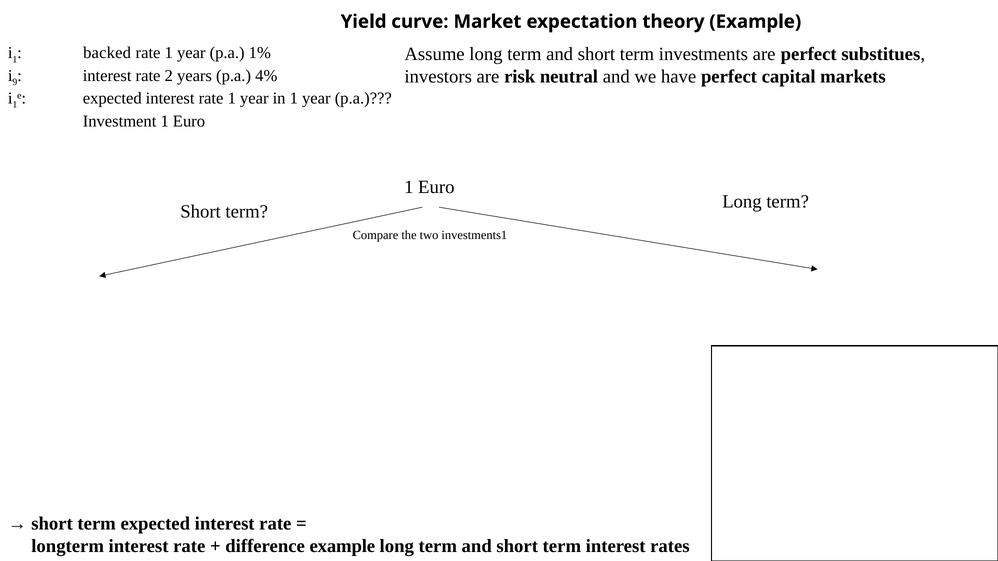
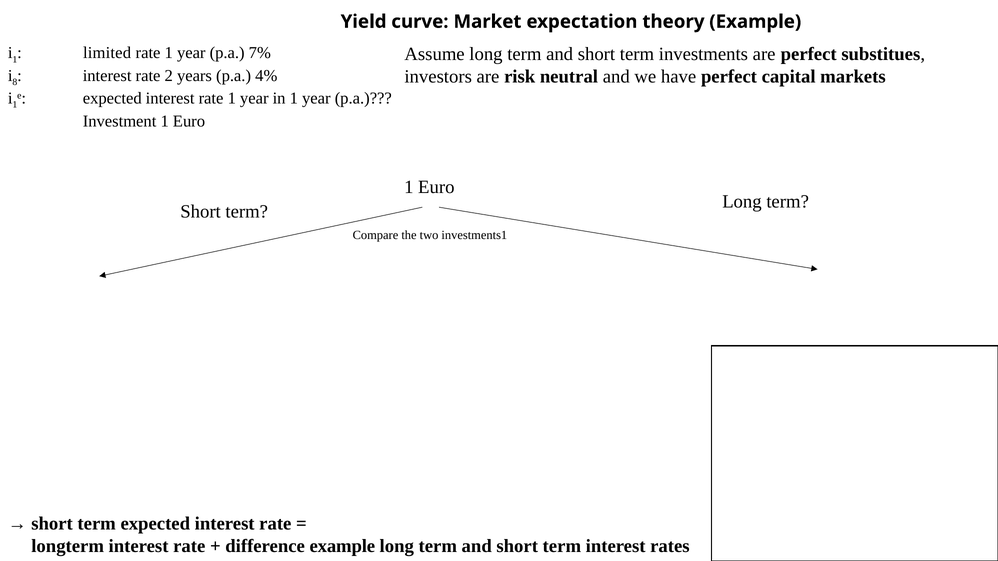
backed: backed -> limited (107, 53)
1%: 1% -> 7% (260, 53)
9: 9 -> 8 (15, 82)
